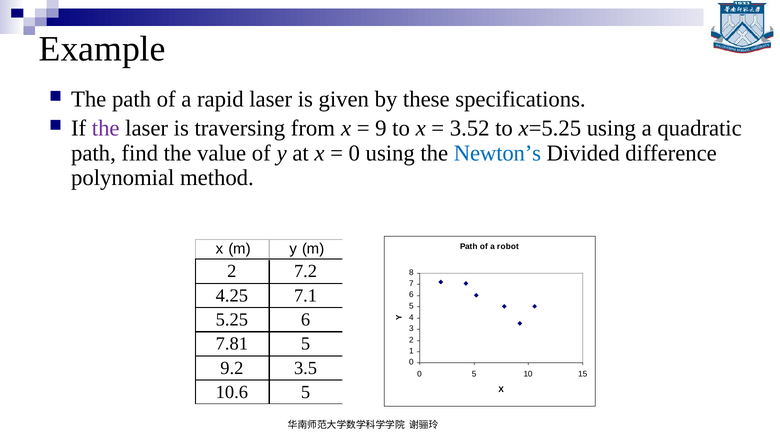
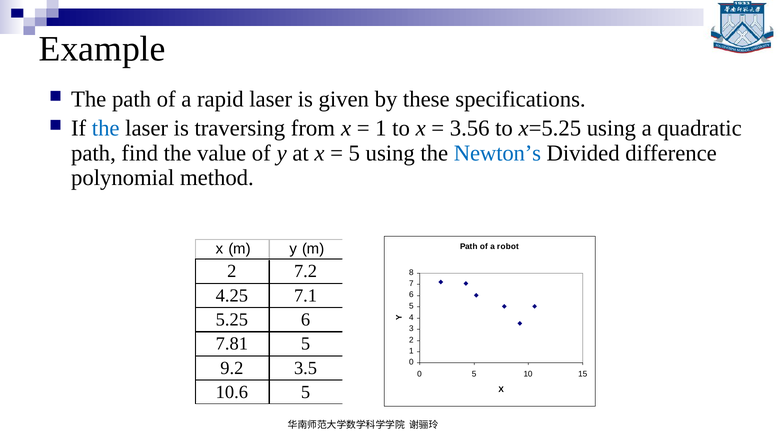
the colour: purple -> blue (106, 128)
9: 9 -> 1 (381, 128)
3.52: 3.52 -> 3.56 (470, 128)
0: 0 -> 5 (354, 153)
